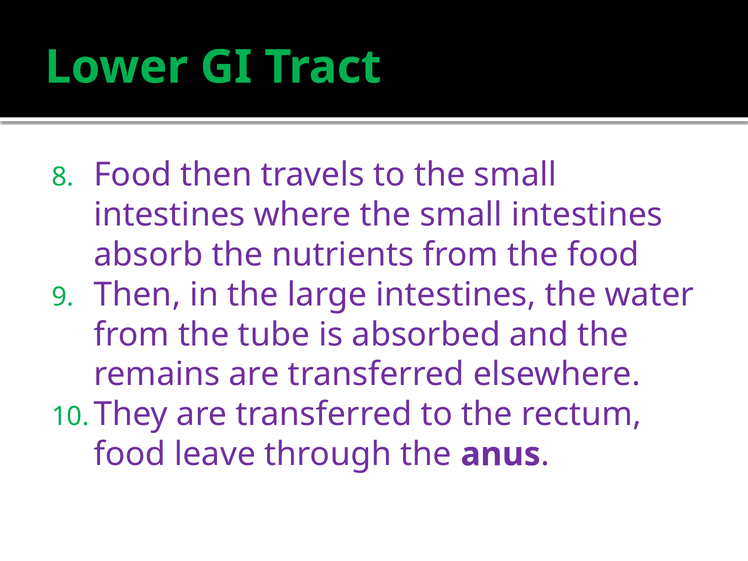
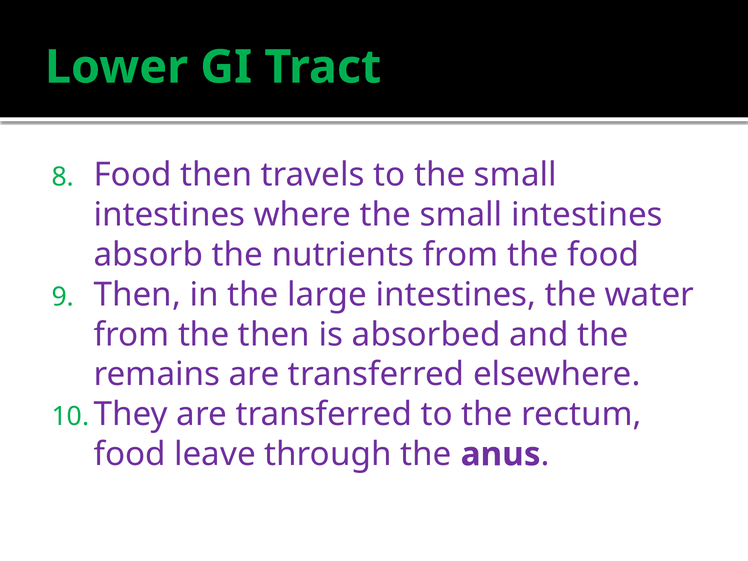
the tube: tube -> then (274, 335)
